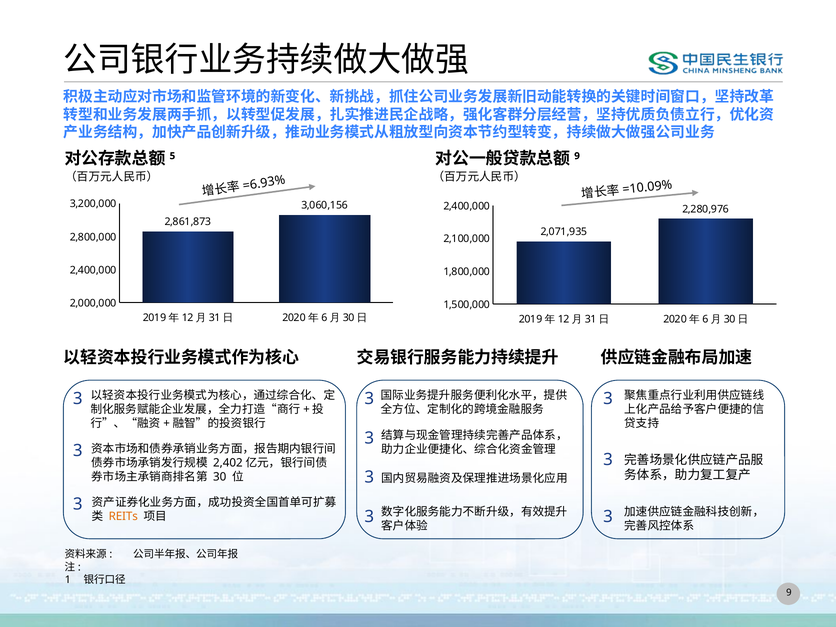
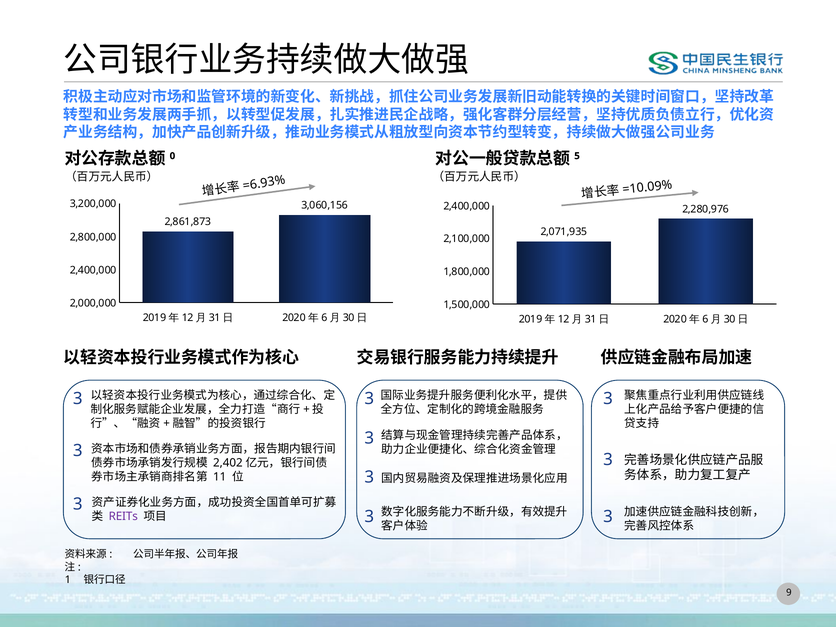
5: 5 -> 0 (172, 156)
9: 9 -> 5 (577, 156)
30: 30 -> 11 (220, 477)
REITs colour: orange -> purple (123, 516)
